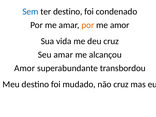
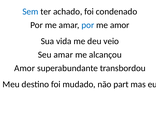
ter destino: destino -> achado (68, 12)
por colour: orange -> blue (88, 25)
deu cruz: cruz -> veio (111, 41)
não cruz: cruz -> part (121, 84)
